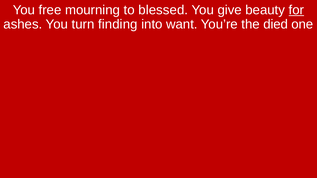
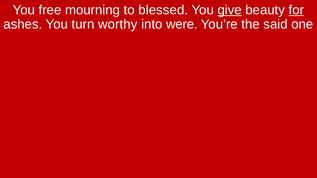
give underline: none -> present (230, 10)
finding: finding -> worthy (118, 24)
want: want -> were (182, 24)
died: died -> said (276, 24)
